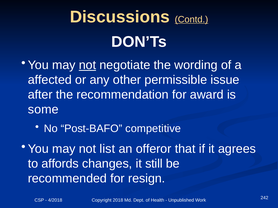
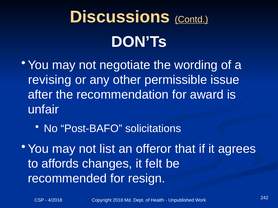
not underline: present -> none (87, 65)
affected: affected -> revising (50, 80)
some: some -> unfair (43, 110)
competitive: competitive -> solicitations (153, 129)
still: still -> felt (154, 164)
